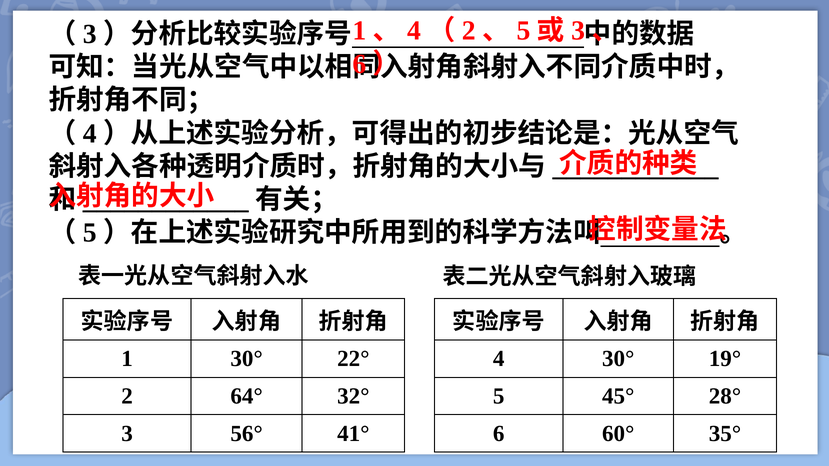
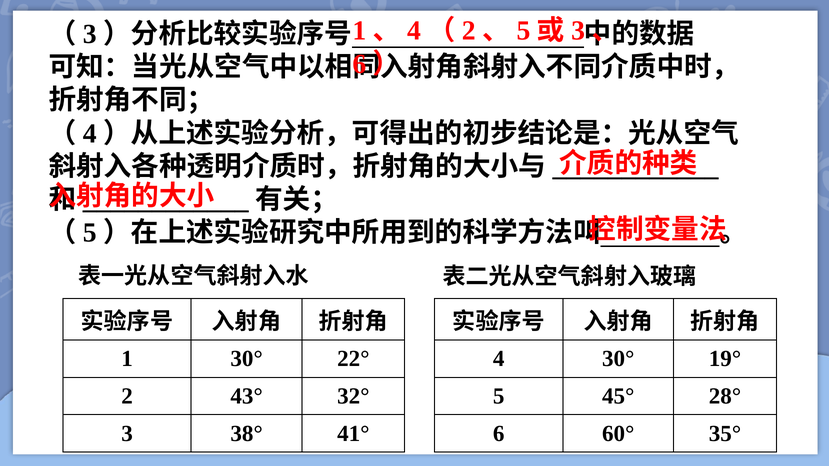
64°: 64° -> 43° (247, 396)
56°: 56° -> 38° (247, 434)
